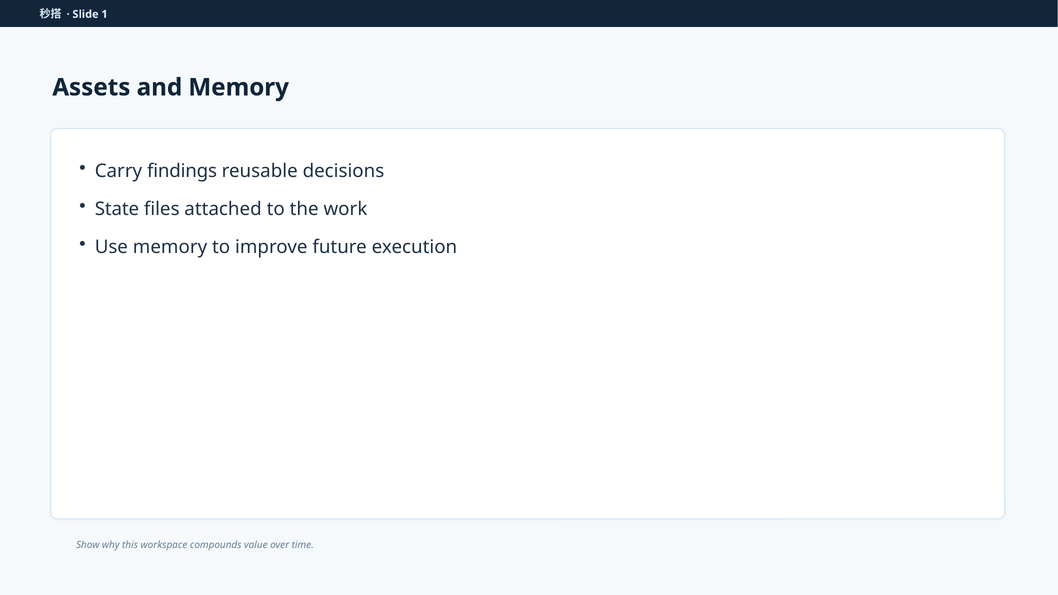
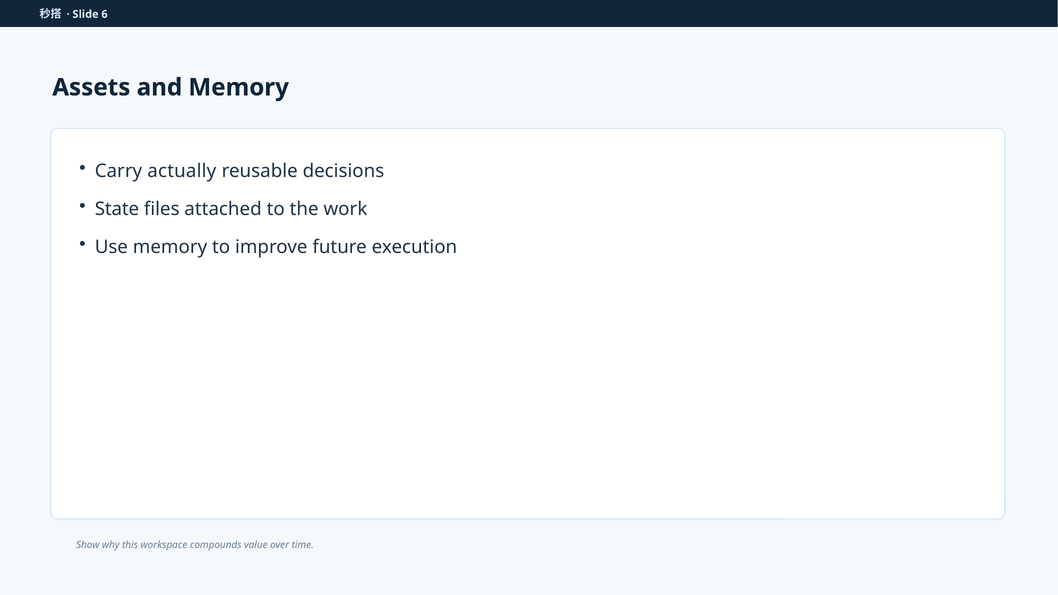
1: 1 -> 6 (104, 14)
findings: findings -> actually (182, 171)
